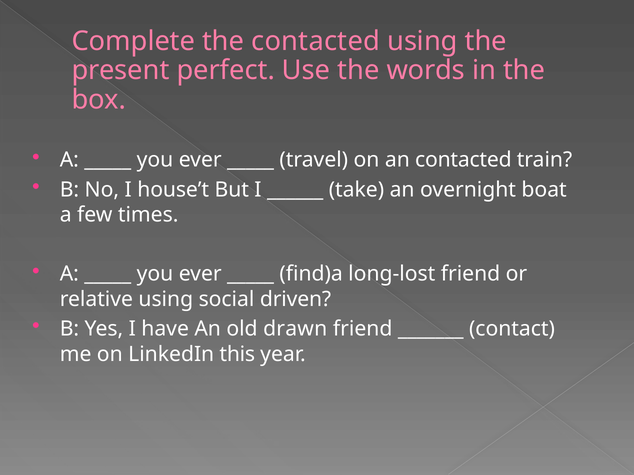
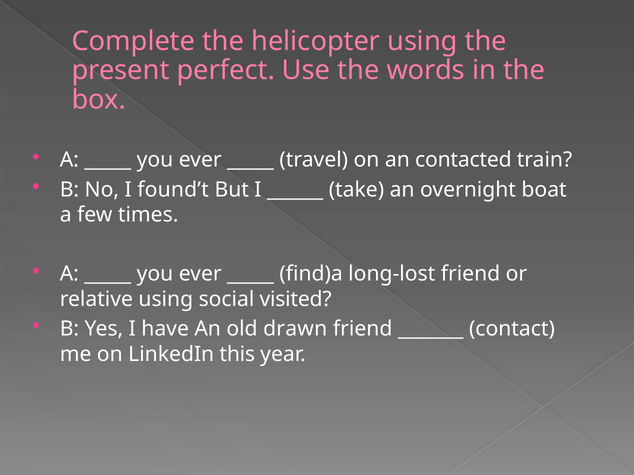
the contacted: contacted -> helicopter (316, 41)
house’t: house’t -> found’t (173, 190)
driven: driven -> visited (296, 300)
